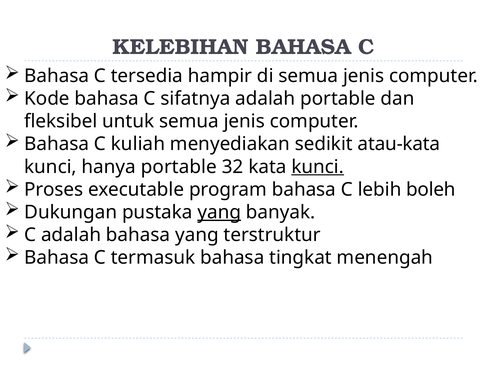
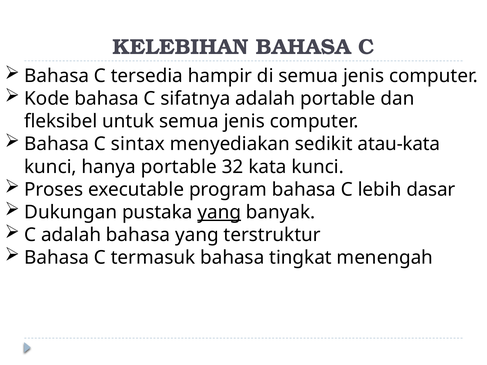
kuliah: kuliah -> sintax (138, 144)
kunci underline: present -> none (318, 167)
boleh: boleh -> dasar (431, 190)
